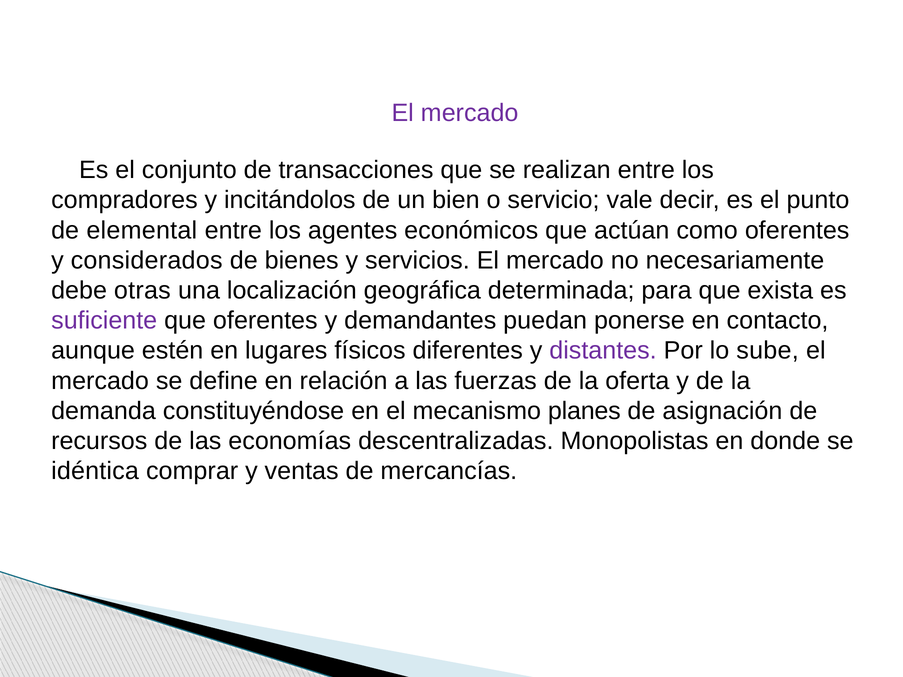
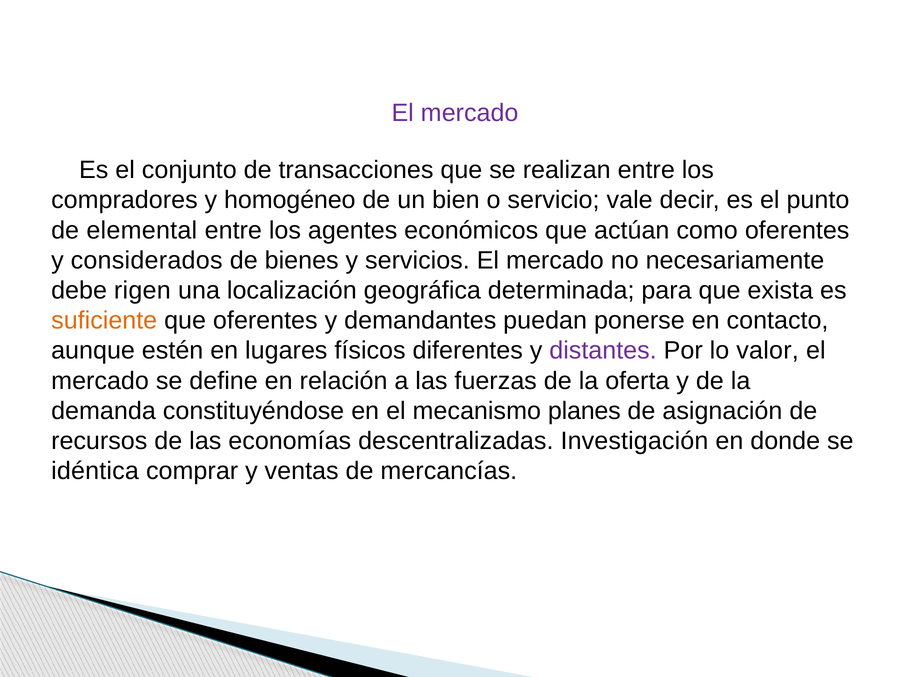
incitándolos: incitándolos -> homogéneo (290, 200)
otras: otras -> rigen (142, 291)
suficiente colour: purple -> orange (104, 321)
sube: sube -> valor (768, 351)
Monopolistas: Monopolistas -> Investigación (634, 441)
